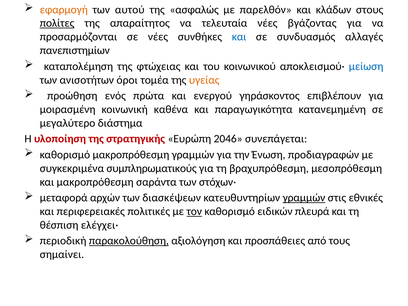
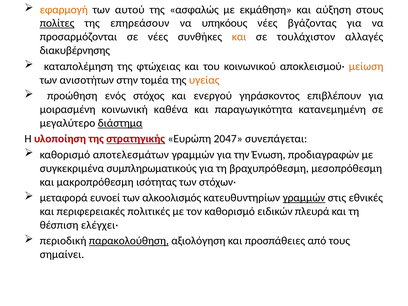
παρελθόν: παρελθόν -> εκμάθηση (266, 10)
κλάδων: κλάδων -> αύξηση (334, 10)
απαραίτητος: απαραίτητος -> επηρεάσουν (140, 23)
τελευταία: τελευταία -> υπηκόους (225, 23)
και colour: blue -> orange (239, 37)
συνδυασμός: συνδυασμός -> τουλάχιστον (306, 37)
πανεπιστημίων: πανεπιστημίων -> διακυβέρνησης (75, 50)
μείωση colour: blue -> orange (366, 66)
όροι: όροι -> στην (127, 80)
πρώτα: πρώτα -> στόχος (149, 96)
διάστημα underline: none -> present (120, 123)
στρατηγικής underline: none -> present (136, 139)
2046: 2046 -> 2047 (228, 139)
καθορισμό μακροπρόθεσμη: μακροπρόθεσμη -> αποτελεσμάτων (131, 155)
σαράντα: σαράντα -> ισότητας (156, 182)
αρχών: αρχών -> ευνοεί (105, 198)
διασκέψεων: διασκέψεων -> αλκοολισμός (172, 198)
τον underline: present -> none (194, 211)
